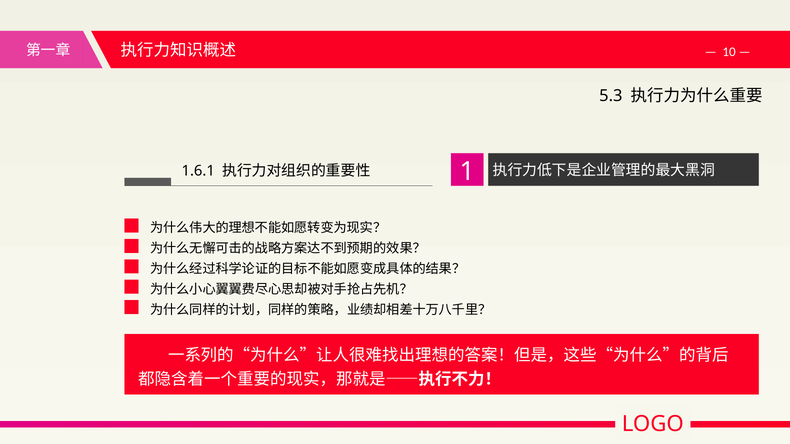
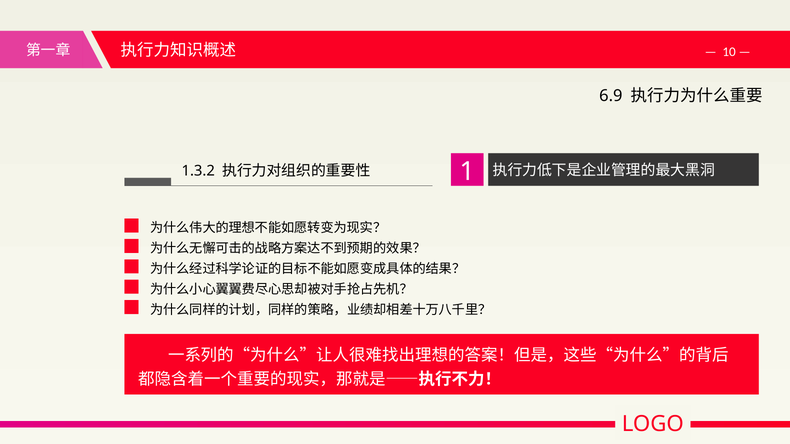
5.3: 5.3 -> 6.9 (611, 96)
1.6.1: 1.6.1 -> 1.3.2 (198, 171)
